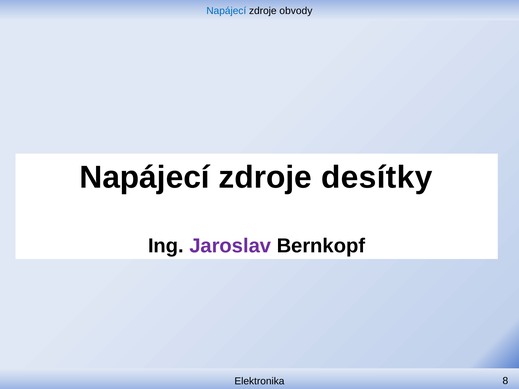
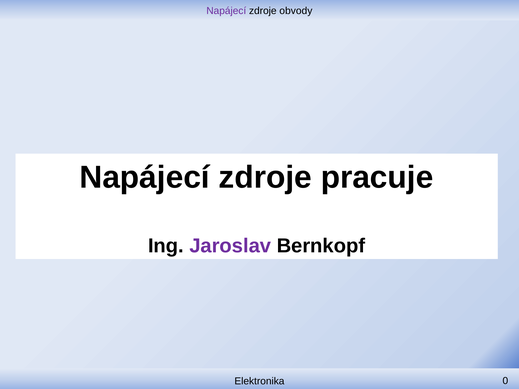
Napájecí colour: blue -> purple (226, 11)
desítky: desítky -> pracuje (377, 178)
8: 8 -> 0 (505, 381)
